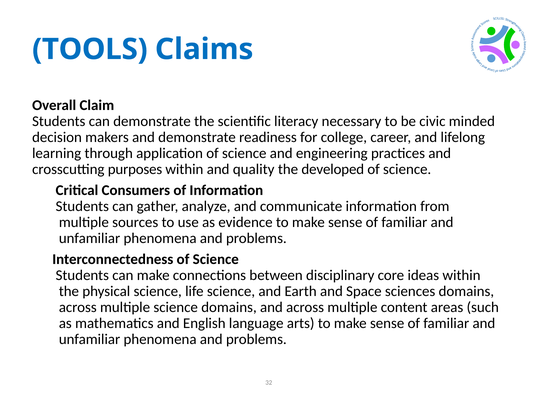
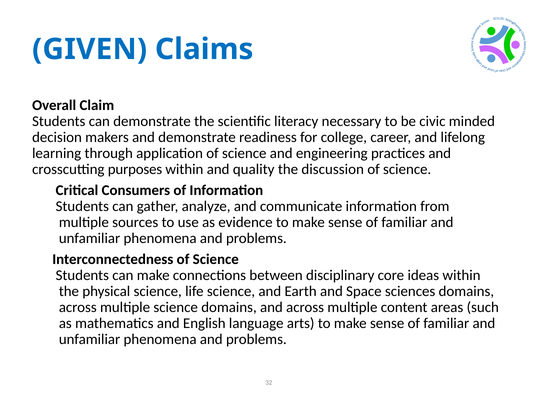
TOOLS: TOOLS -> GIVEN (90, 49)
developed: developed -> discussion (333, 169)
